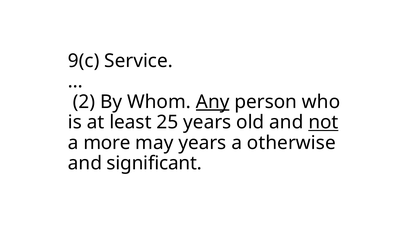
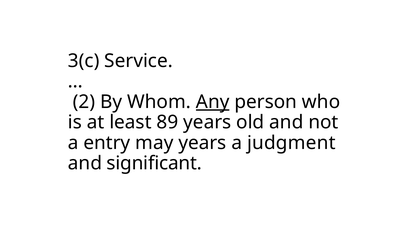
9(c: 9(c -> 3(c (84, 61)
25: 25 -> 89 (167, 123)
not underline: present -> none (323, 123)
more: more -> entry (107, 143)
otherwise: otherwise -> judgment (291, 143)
